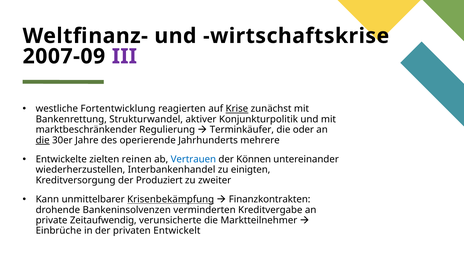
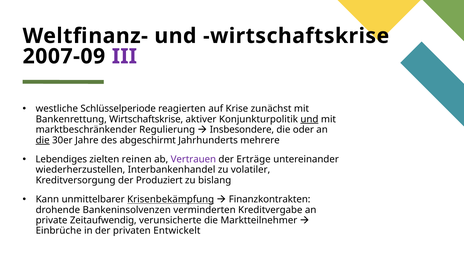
Fortentwicklung: Fortentwicklung -> Schlüsselperiode (118, 109)
Krise underline: present -> none (237, 109)
Bankenrettung Strukturwandel: Strukturwandel -> Wirtschaftskrise (146, 119)
und underline: none -> present (309, 119)
Terminkäufer: Terminkäufer -> Insbesondere (242, 130)
operierende: operierende -> abgeschirmt (148, 140)
Entwickelte: Entwickelte -> Lebendiges (61, 159)
Vertrauen colour: blue -> purple (193, 159)
Können: Können -> Erträge (254, 159)
einigten: einigten -> volatiler (251, 170)
zweiter: zweiter -> bislang (215, 180)
